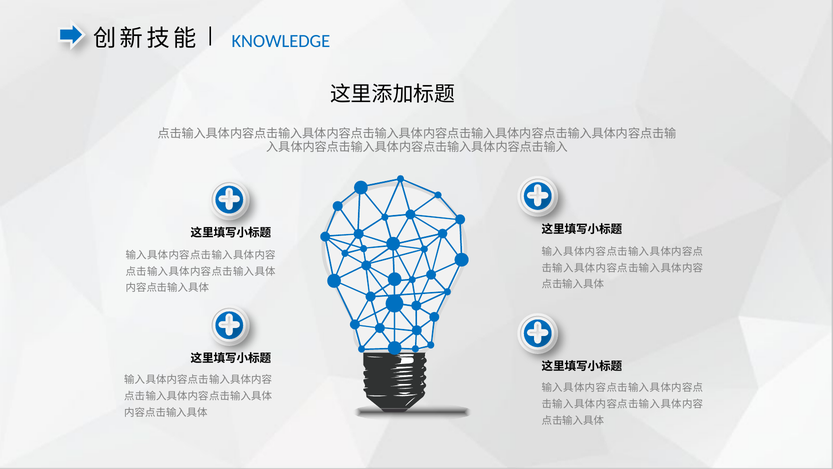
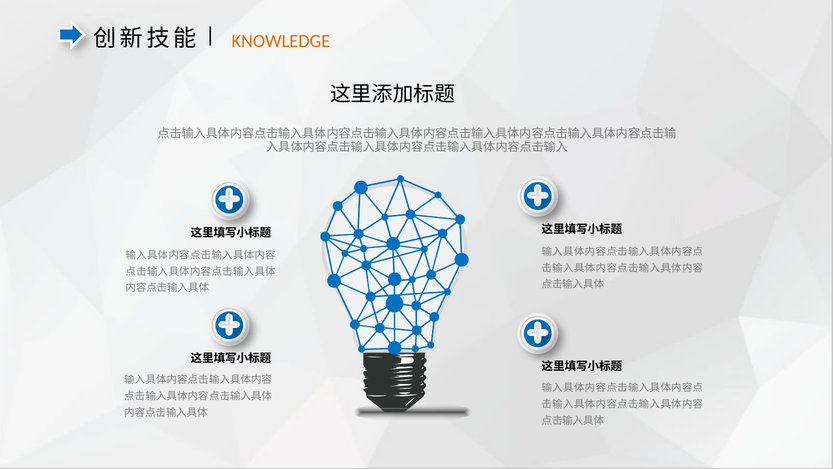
KNOWLEDGE colour: blue -> orange (281, 41)
